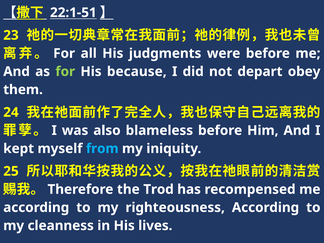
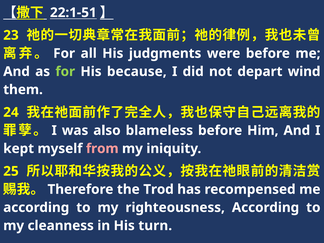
obey: obey -> wind (304, 72)
from colour: light blue -> pink (102, 149)
lives: lives -> turn (155, 226)
